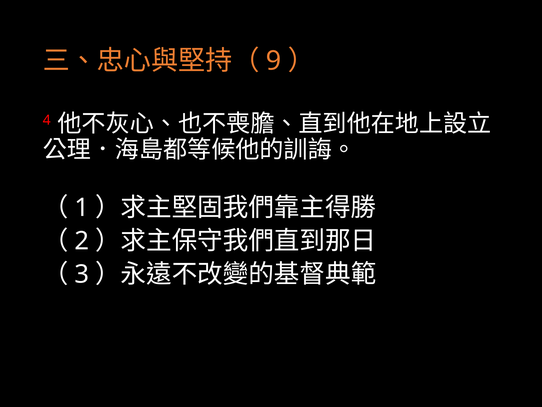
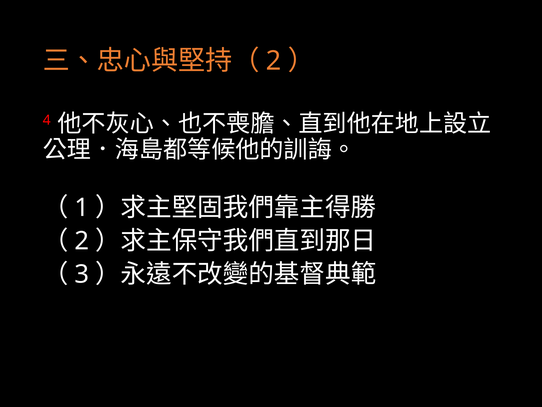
9: 9 -> 2 (274, 61)
